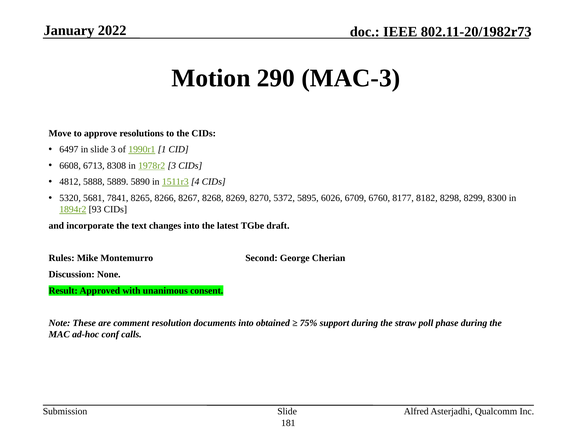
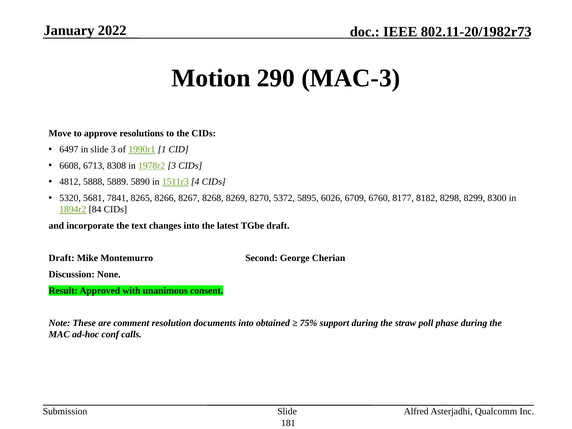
93: 93 -> 84 (95, 209)
Rules: Rules -> Draft (62, 258)
